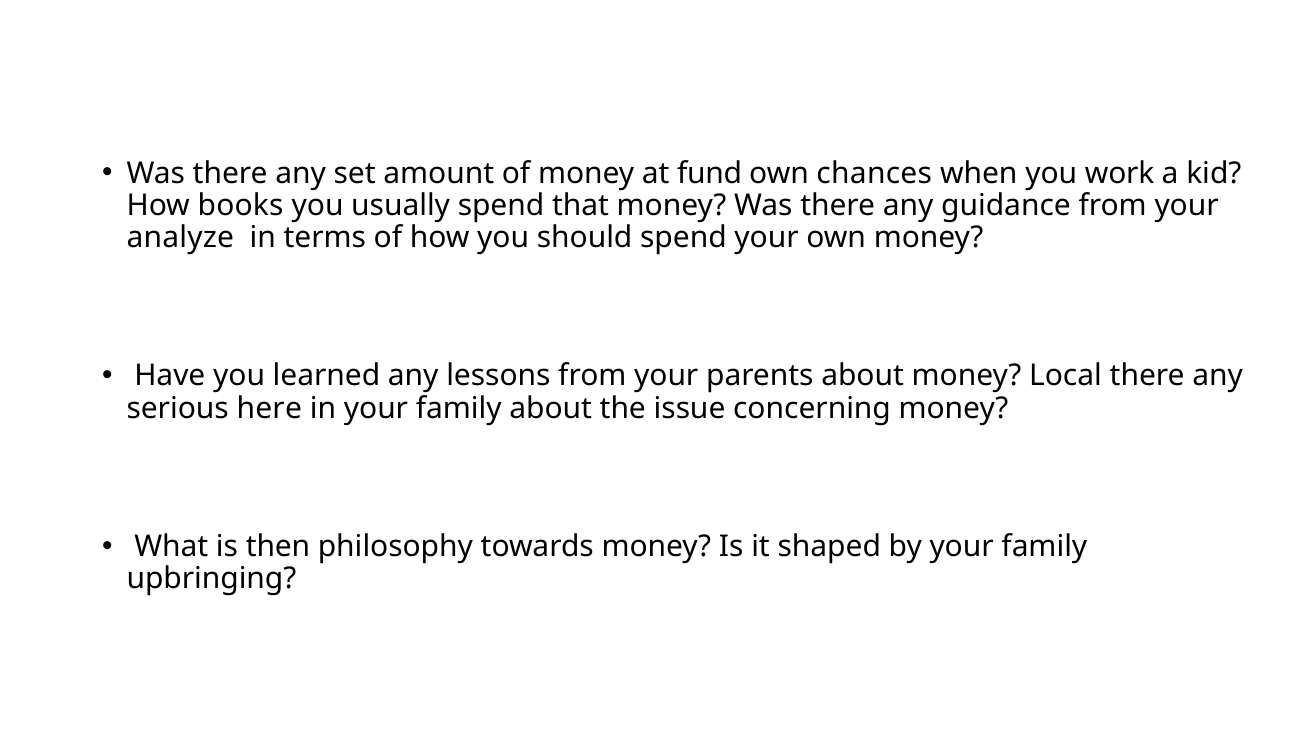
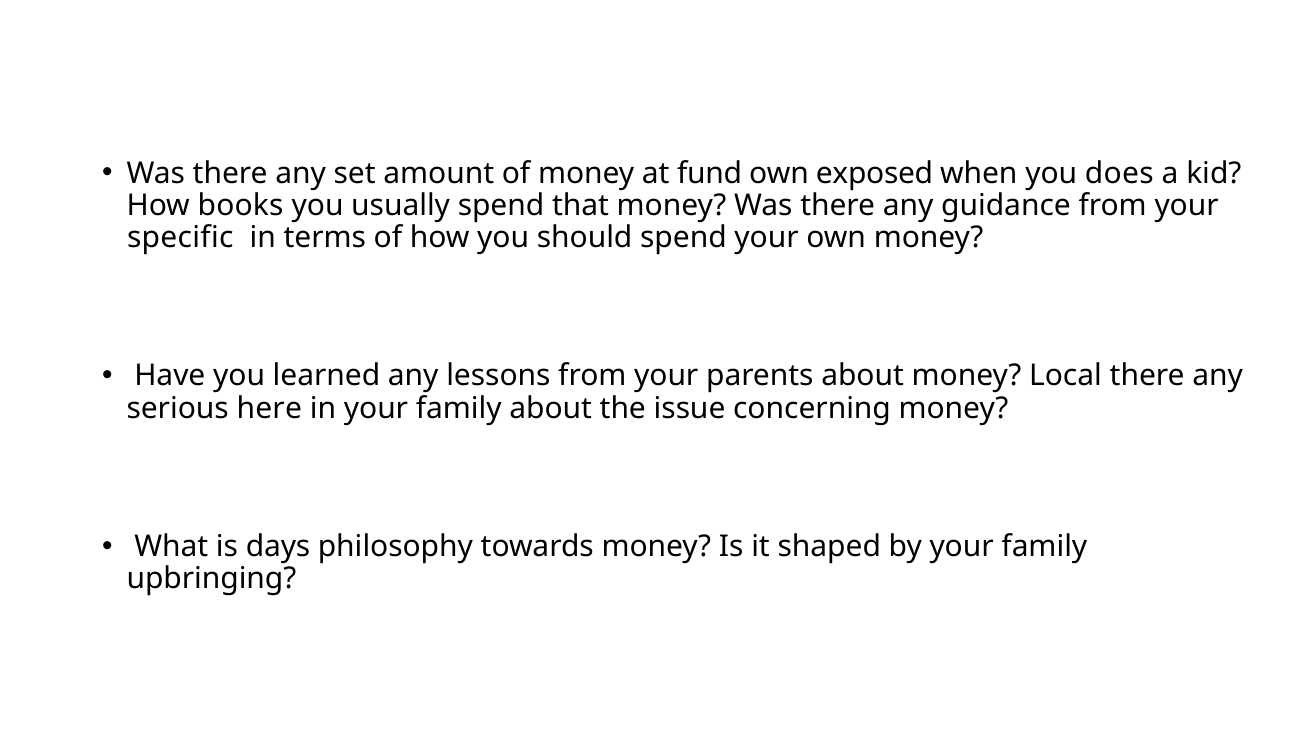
chances: chances -> exposed (875, 173)
work: work -> does (1119, 173)
analyze: analyze -> specific (180, 238)
then: then -> days (278, 547)
